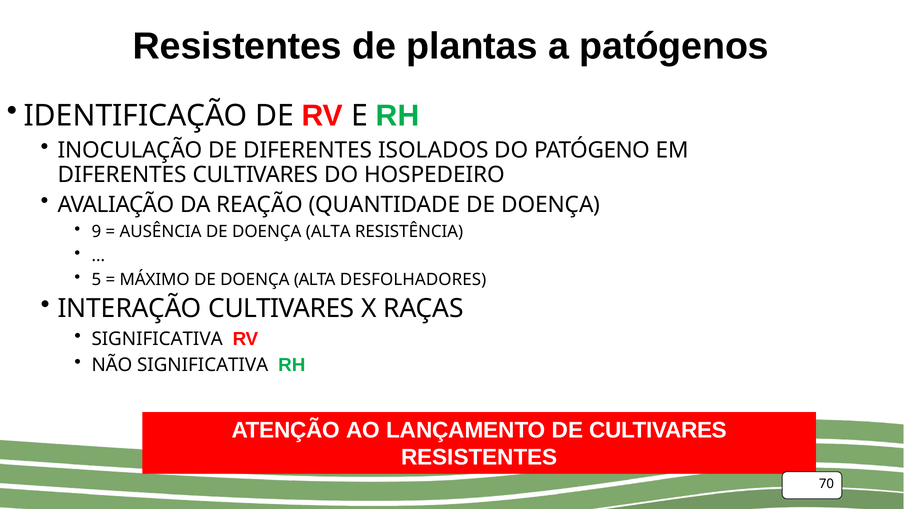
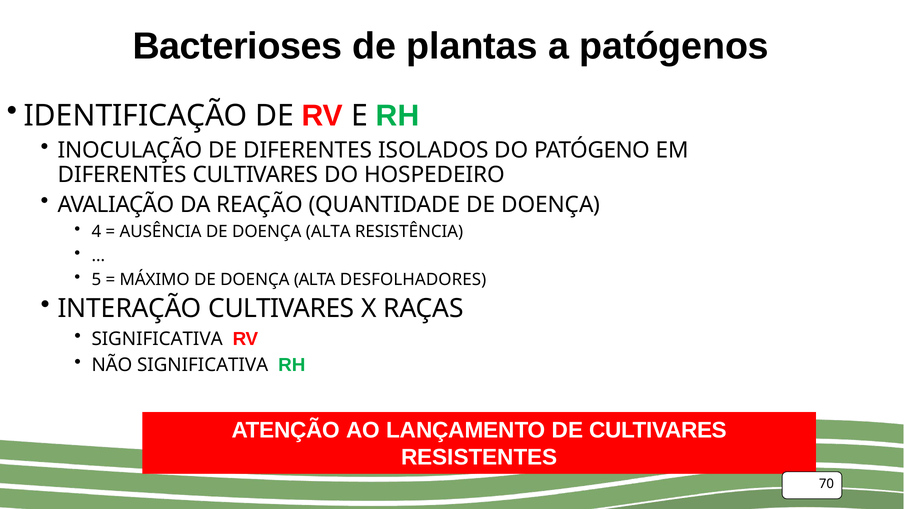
Resistentes: Resistentes -> Bacterioses (237, 46)
9: 9 -> 4 (96, 231)
